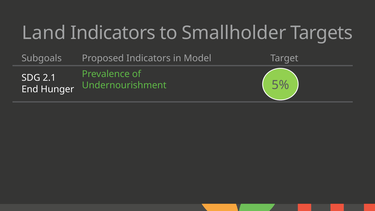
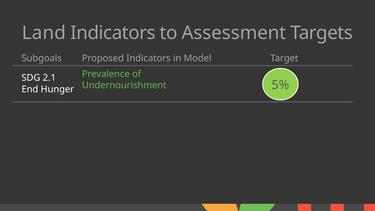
Smallholder: Smallholder -> Assessment (234, 33)
